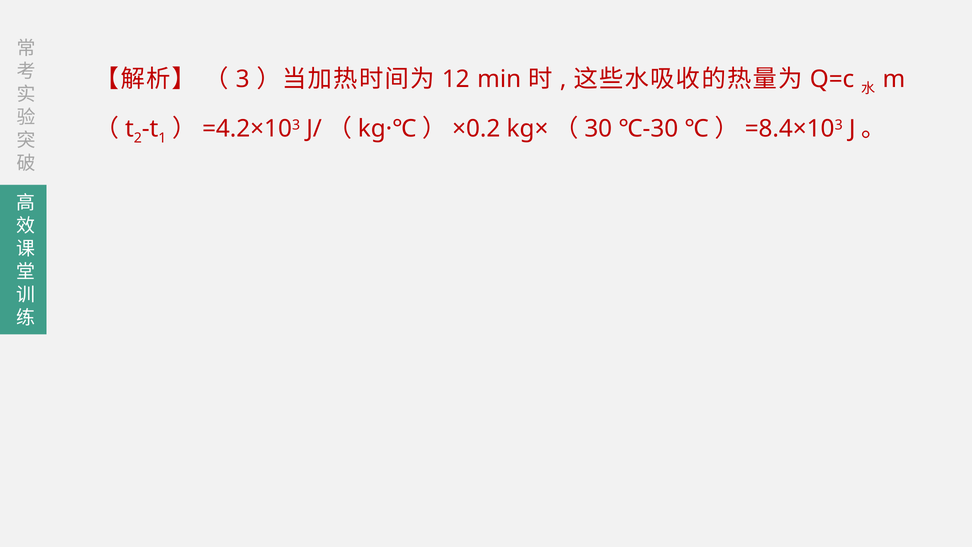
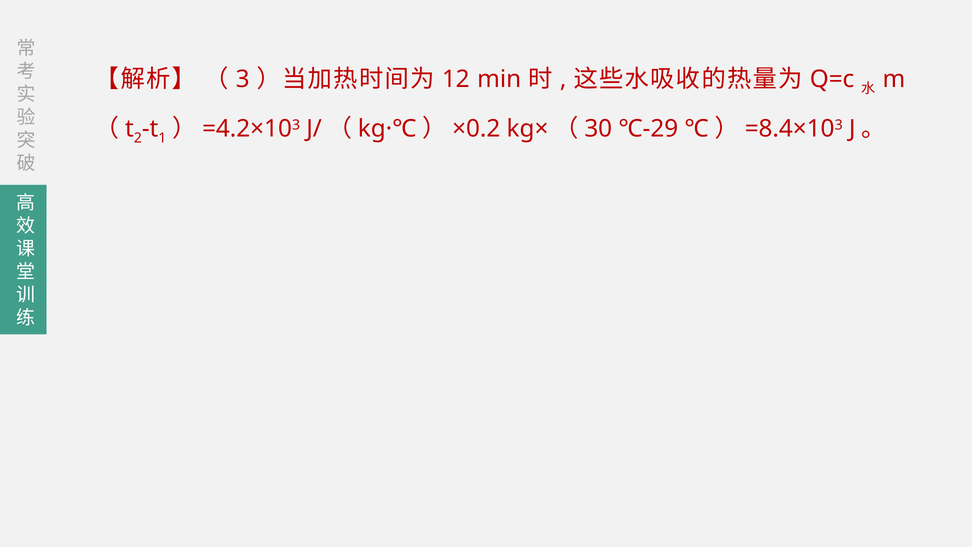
℃-30: ℃-30 -> ℃-29 (648, 129)
